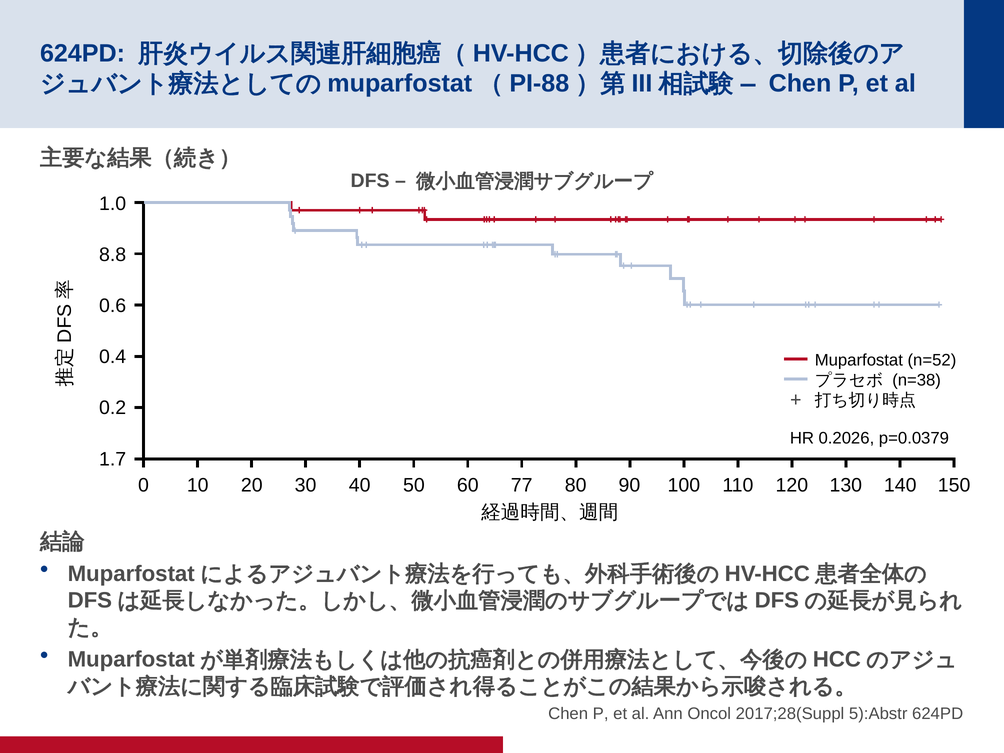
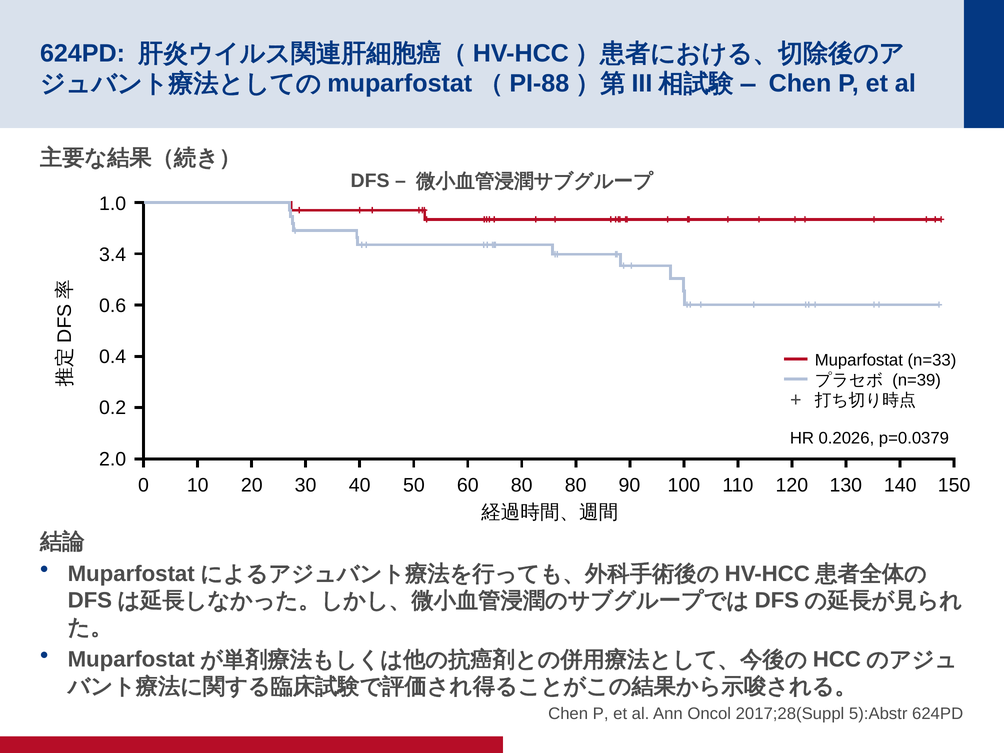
8.8: 8.8 -> 3.4 (113, 255)
n=52: n=52 -> n=33 (932, 360)
n=38: n=38 -> n=39 (917, 380)
1.7: 1.7 -> 2.0 (113, 459)
50 77: 77 -> 80 (522, 485)
